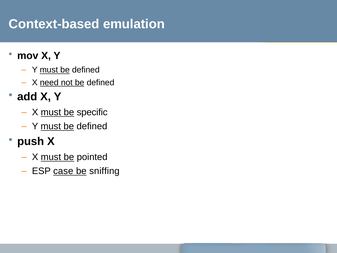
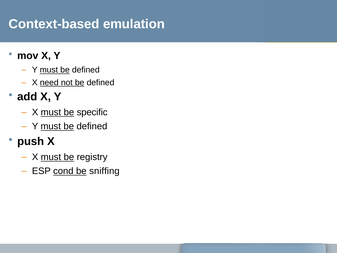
pointed: pointed -> registry (92, 157)
case: case -> cond (63, 171)
